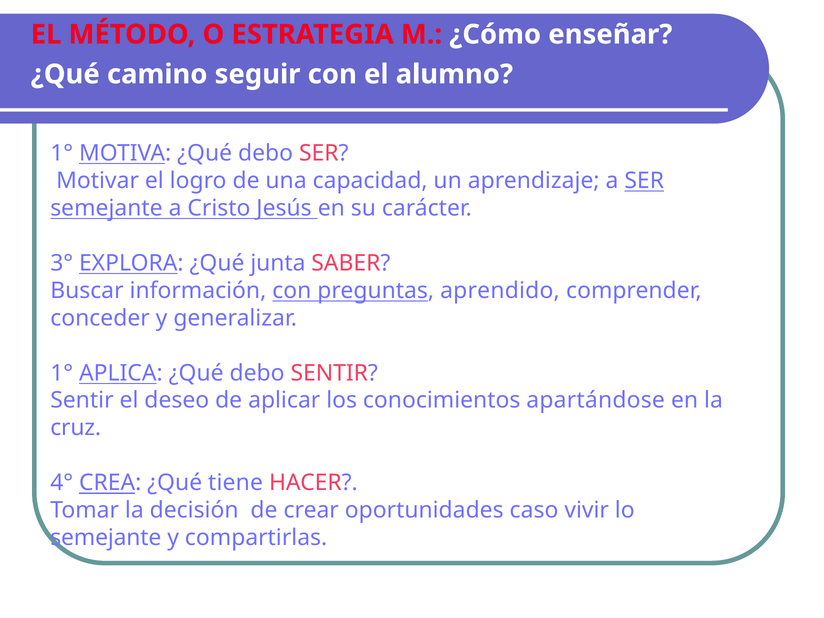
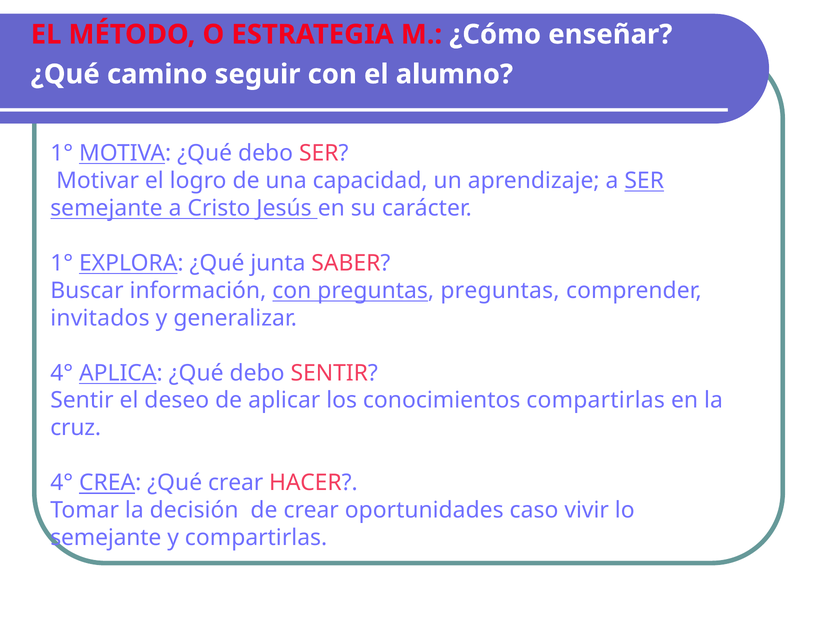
3°: 3° -> 1° (62, 263)
preguntas aprendido: aprendido -> preguntas (500, 291)
conceder: conceder -> invitados (100, 318)
1°: 1° -> 4° (62, 373)
conocimientos apartándose: apartándose -> compartirlas (596, 400)
¿Qué tiene: tiene -> crear (236, 483)
